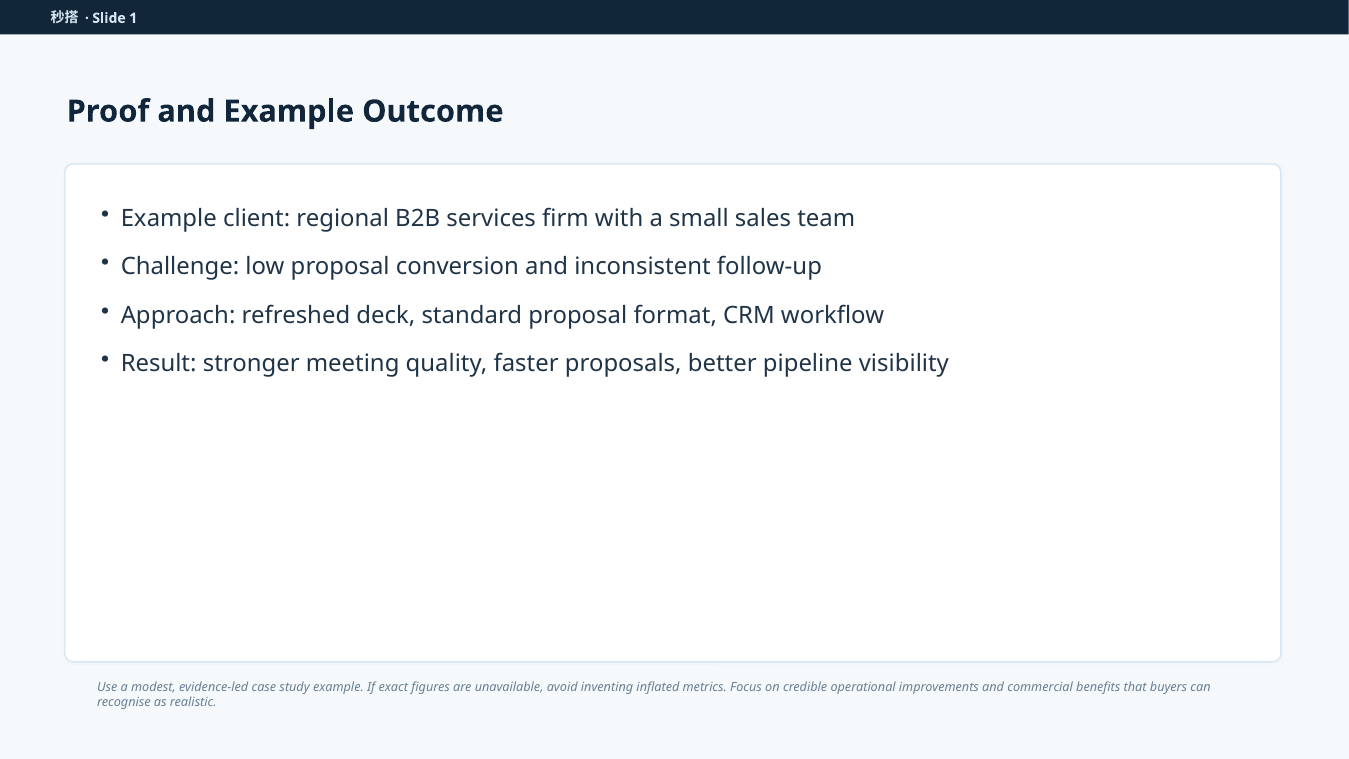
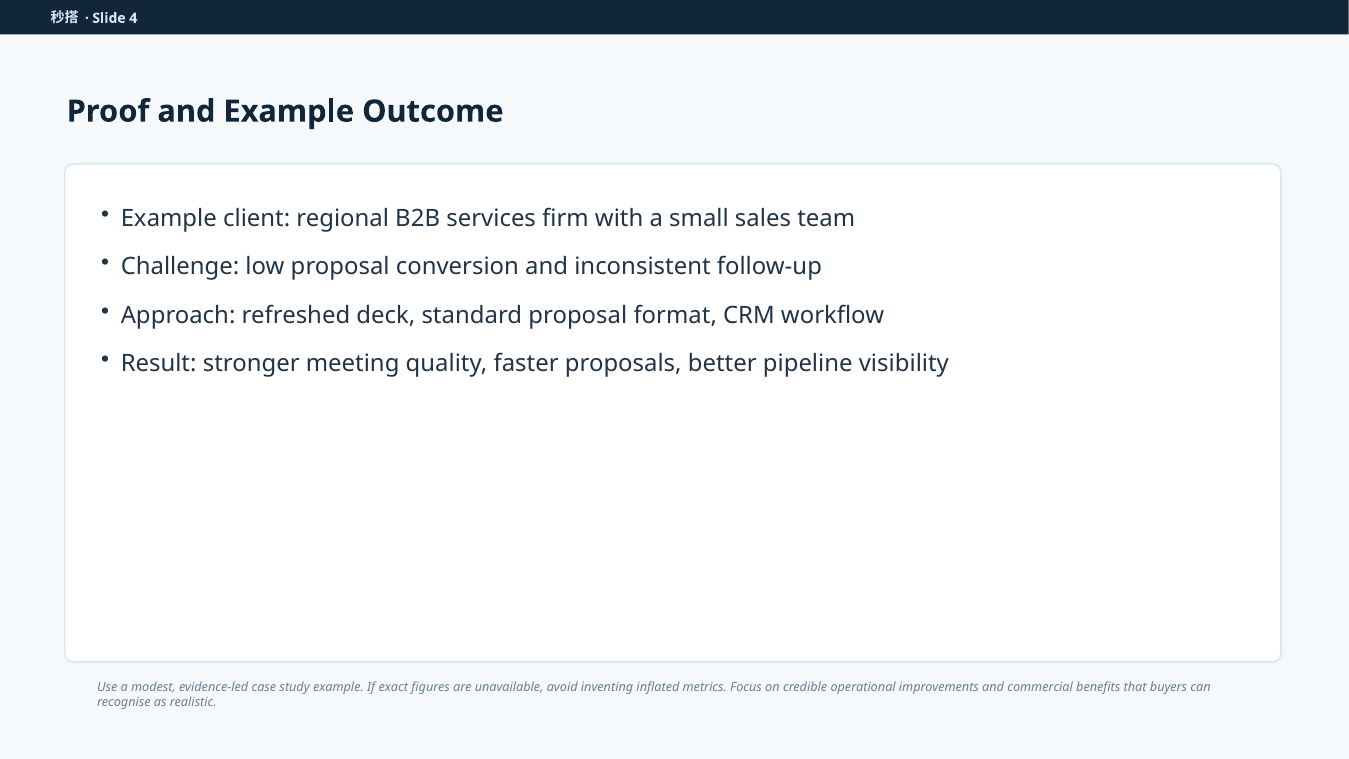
1: 1 -> 4 (133, 18)
